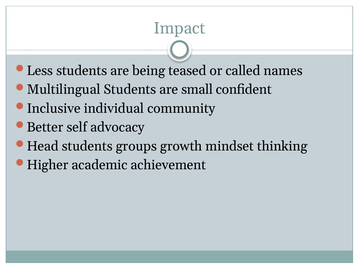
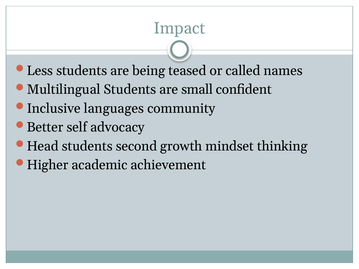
individual: individual -> languages (114, 108)
groups: groups -> second (136, 146)
